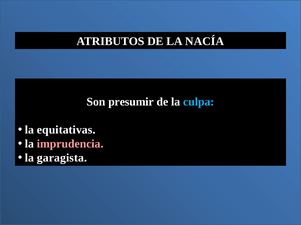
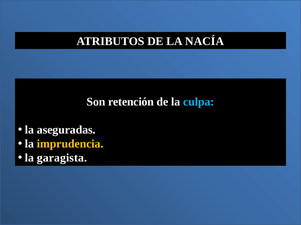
presumir: presumir -> retención (131, 102)
equitativas: equitativas -> aseguradas (66, 130)
imprudencia colour: pink -> yellow (70, 144)
